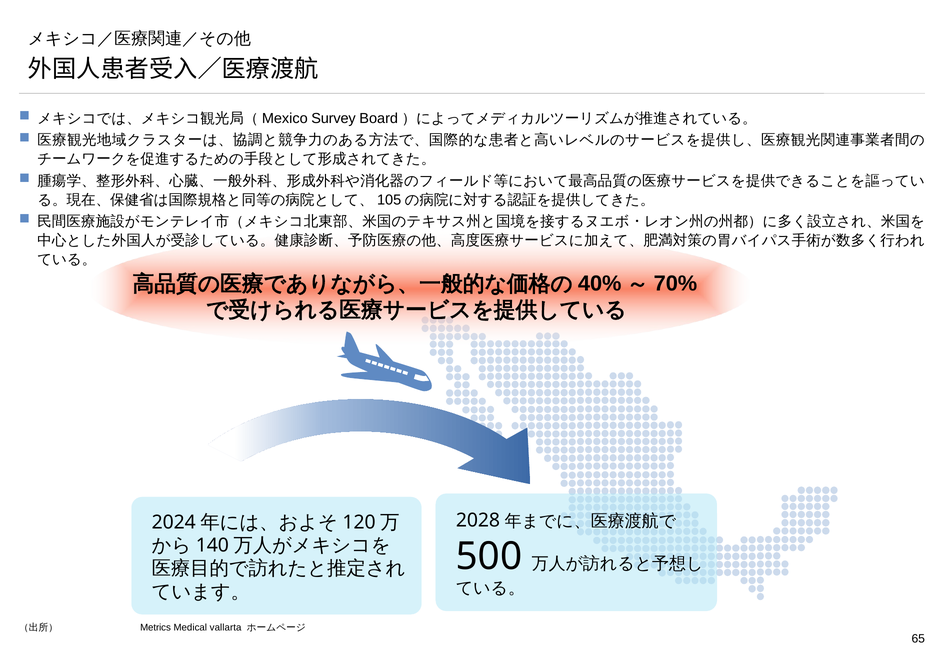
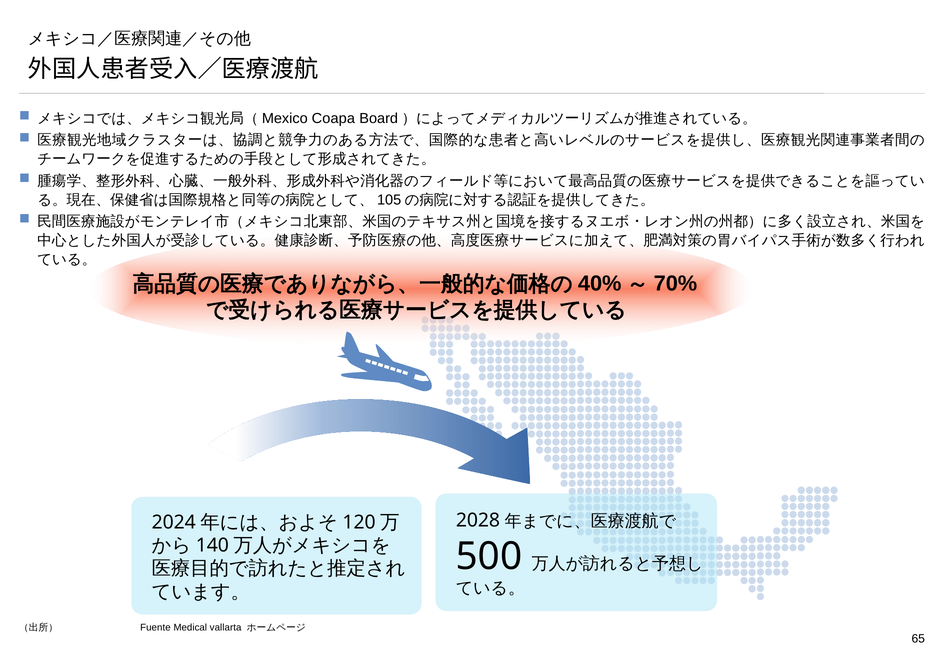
Survey: Survey -> Coapa (333, 119)
Metrics: Metrics -> Fuente (155, 628)
